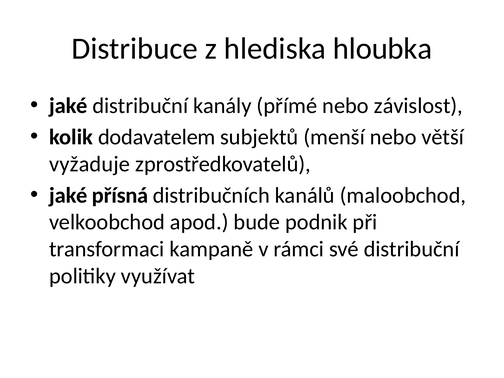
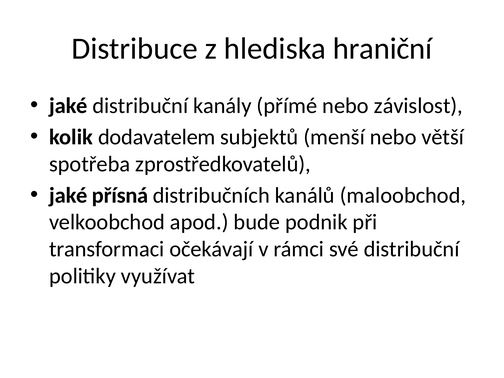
hloubka: hloubka -> hraniční (383, 49)
vyžaduje: vyžaduje -> spotřeba (90, 164)
kampaně: kampaně -> očekávají (211, 249)
